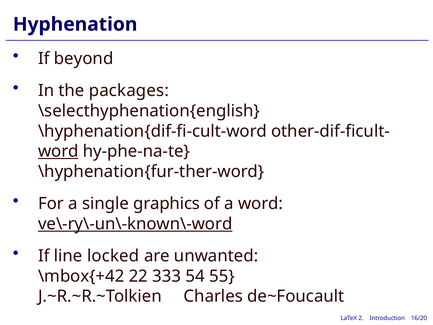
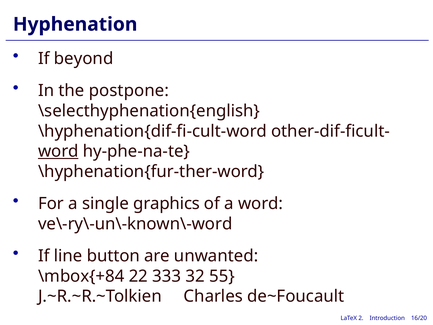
packages: packages -> postpone (129, 91)
ve\-ry\-un\-known\-word underline: present -> none (135, 224)
locked: locked -> button (113, 256)
\mbox{+42: \mbox{+42 -> \mbox{+84 (81, 276)
54: 54 -> 32 (195, 276)
